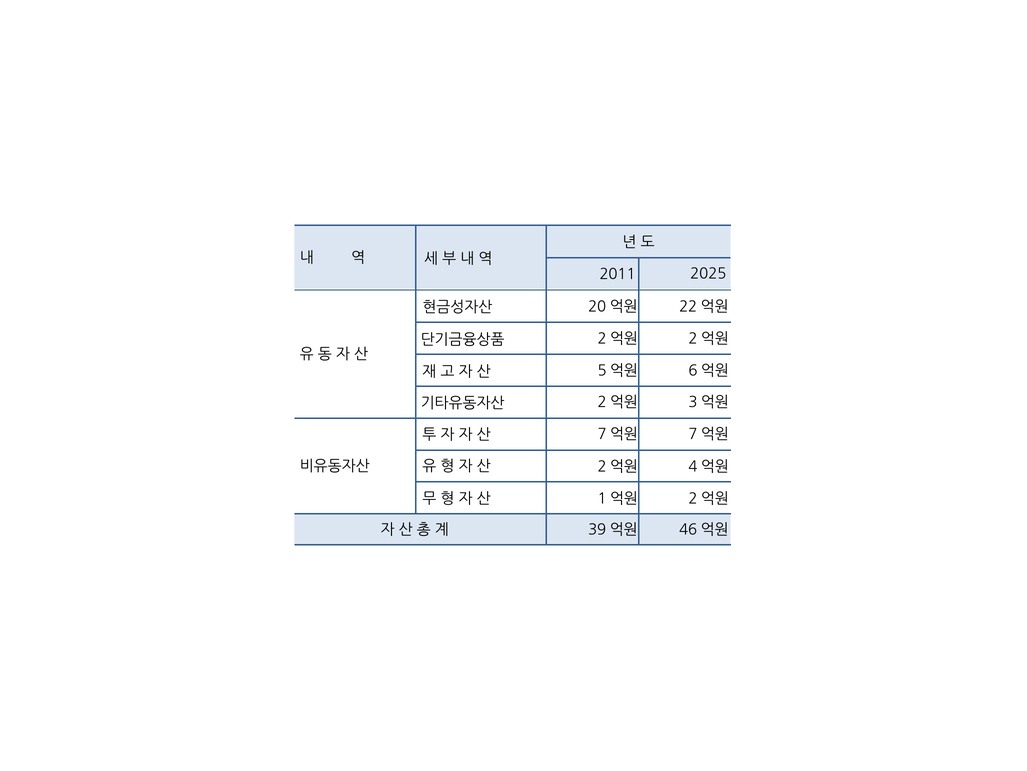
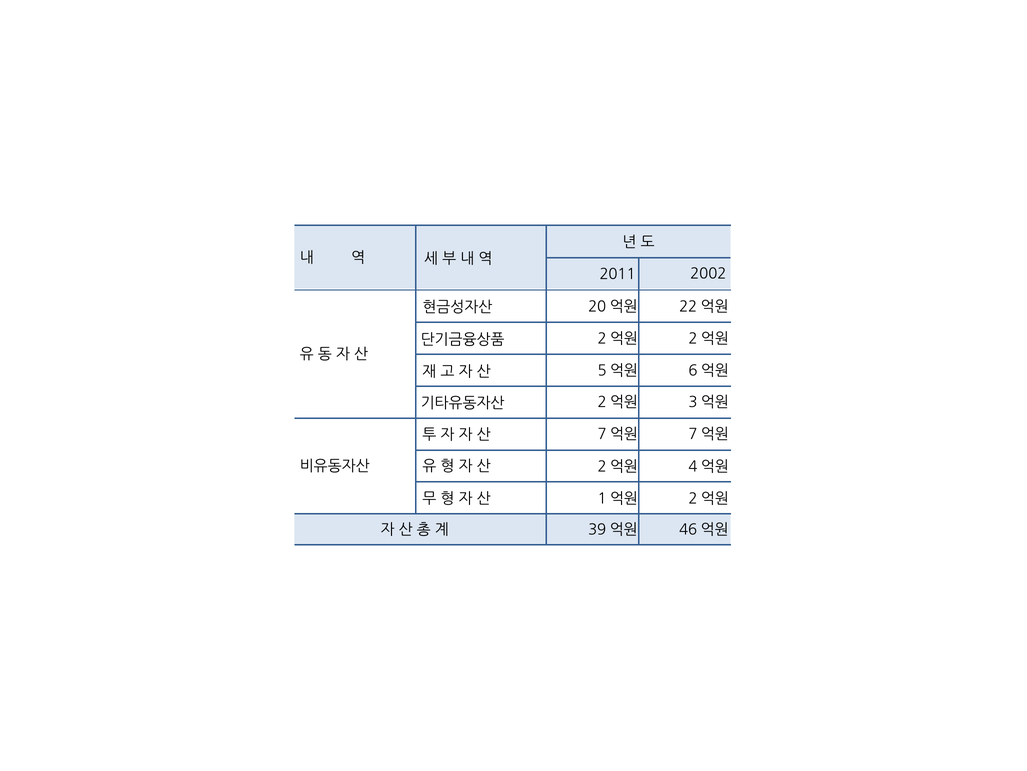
2025: 2025 -> 2002 (708, 274)
